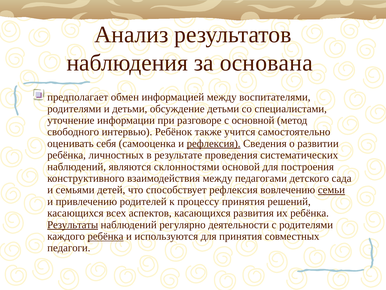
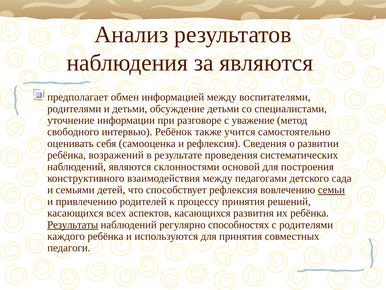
за основана: основана -> являются (266, 63)
основной: основной -> уважение (253, 120)
рефлексия underline: present -> none (214, 143)
личностных: личностных -> возражений (116, 155)
деятельности: деятельности -> способностях (239, 224)
ребёнка underline: present -> none (105, 236)
